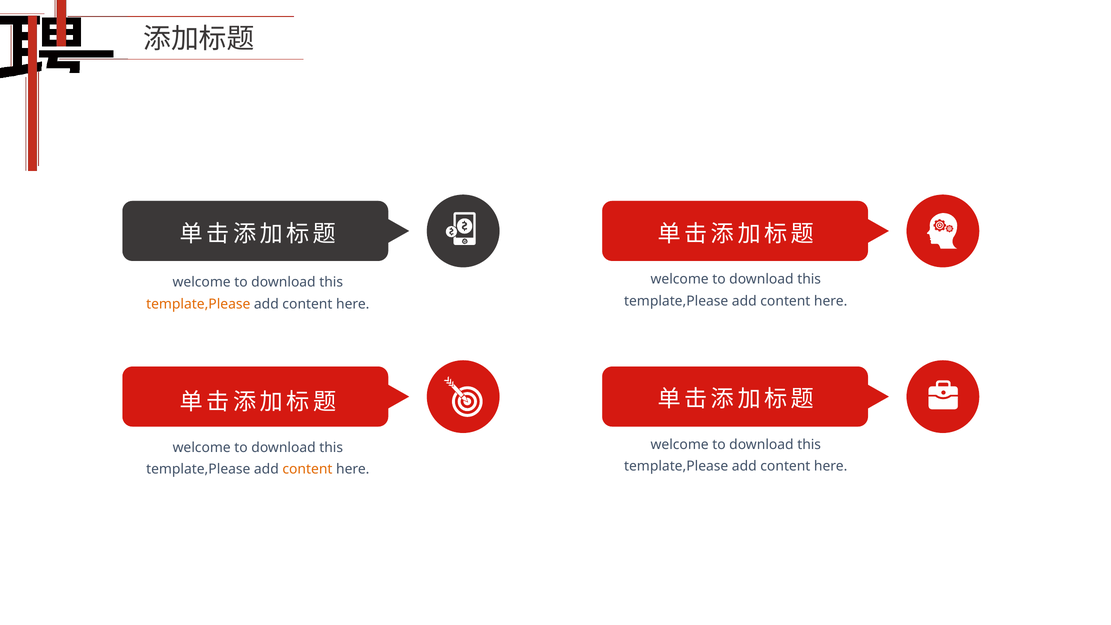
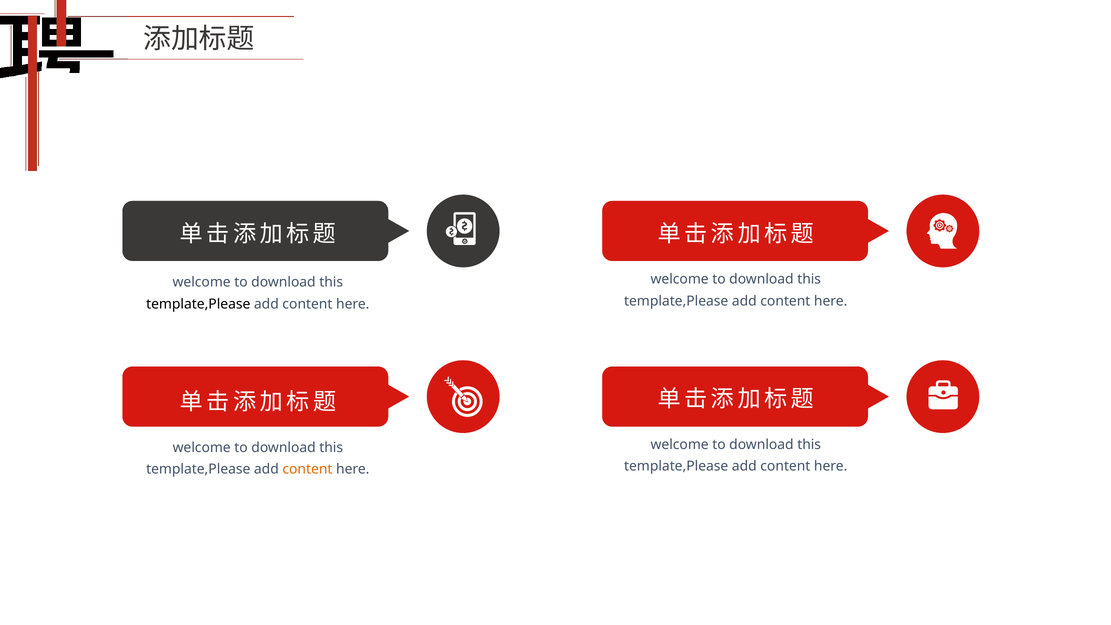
template,Please colour: orange -> black (198, 304)
